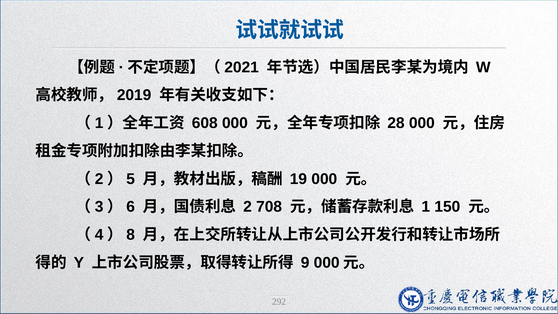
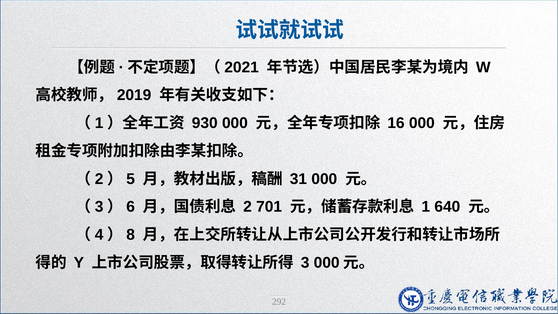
608: 608 -> 930 (205, 123)
28: 28 -> 16 (396, 123)
19: 19 -> 31 (298, 179)
708: 708 -> 701 (269, 207)
150: 150 -> 640 (447, 207)
9: 9 -> 3 (305, 263)
